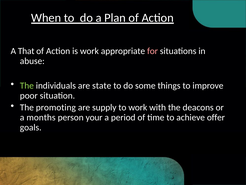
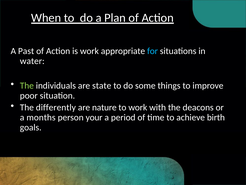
That: That -> Past (26, 51)
for colour: pink -> light blue (153, 51)
abuse: abuse -> water (32, 61)
promoting: promoting -> differently (56, 107)
supply: supply -> nature (104, 107)
offer: offer -> birth (216, 117)
